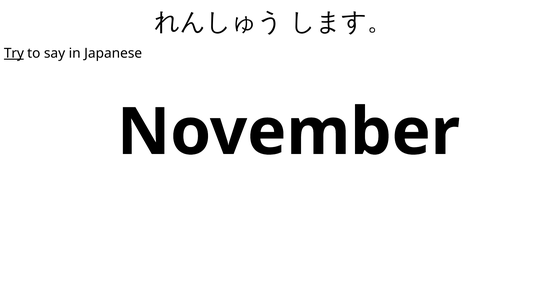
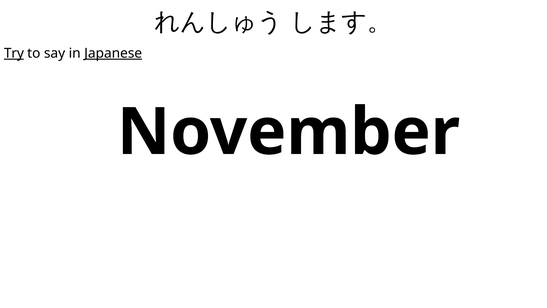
Japanese underline: none -> present (113, 53)
